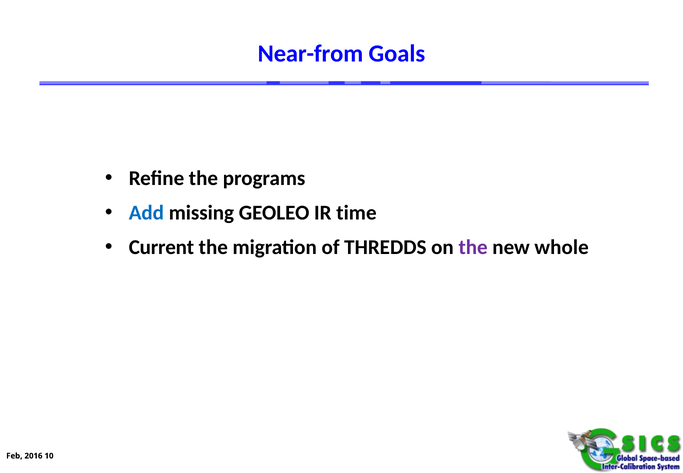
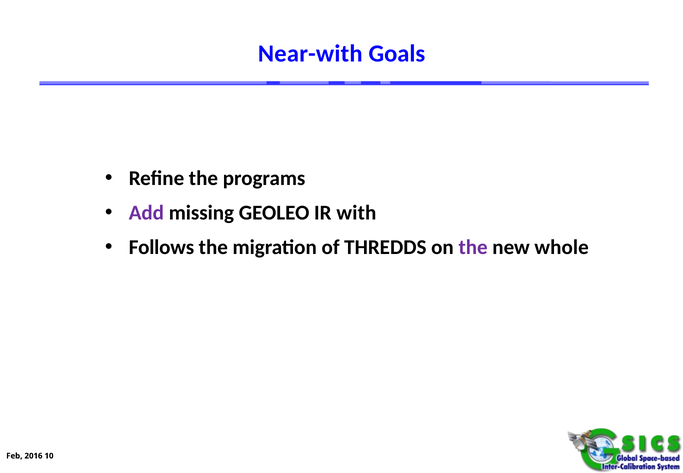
Near-from: Near-from -> Near-with (310, 54)
Add colour: blue -> purple (146, 213)
time: time -> with (356, 213)
Current: Current -> Follows (161, 247)
